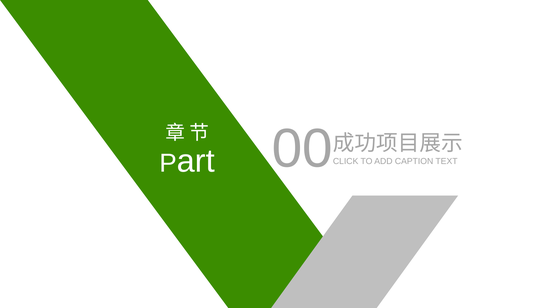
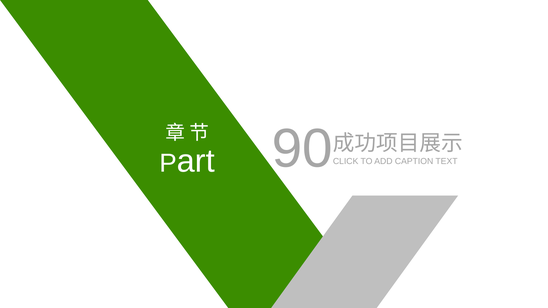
00: 00 -> 90 (302, 149)
